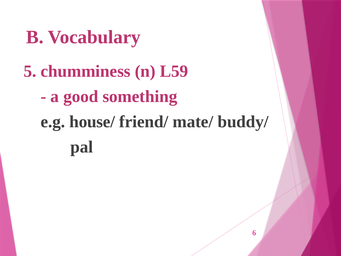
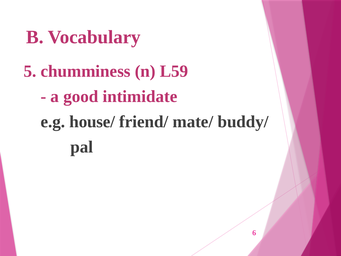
something: something -> intimidate (140, 96)
